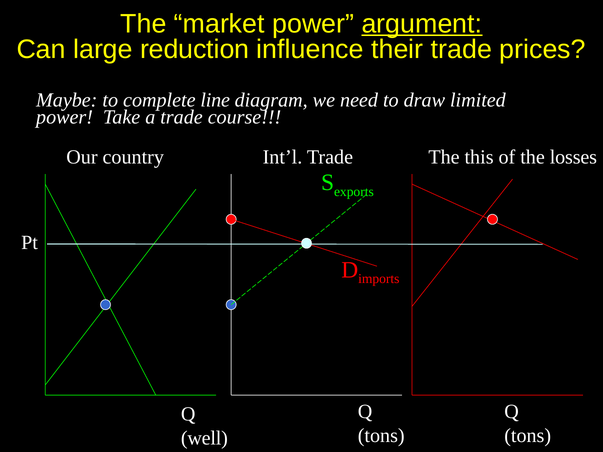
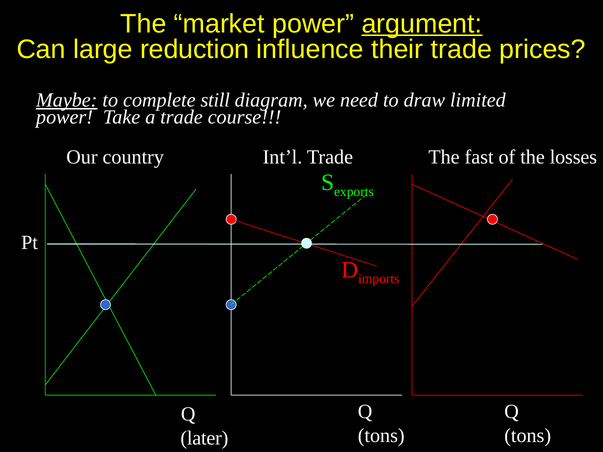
Maybe underline: none -> present (67, 100)
line: line -> still (215, 100)
this: this -> fast (479, 157)
well: well -> later (204, 439)
